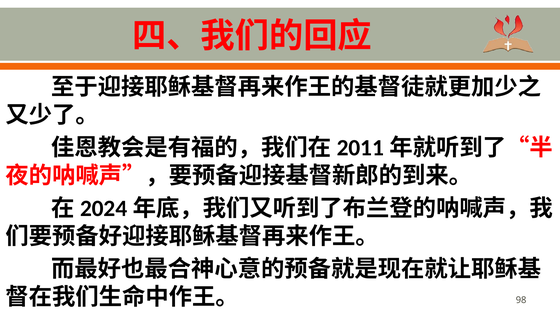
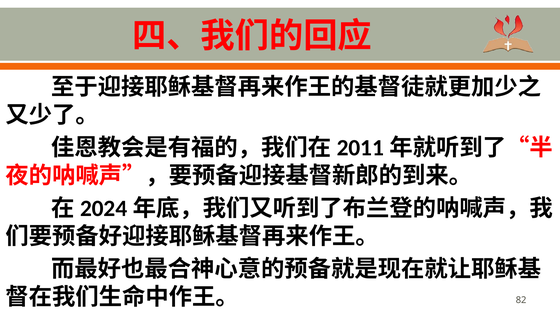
98: 98 -> 82 (521, 300)
